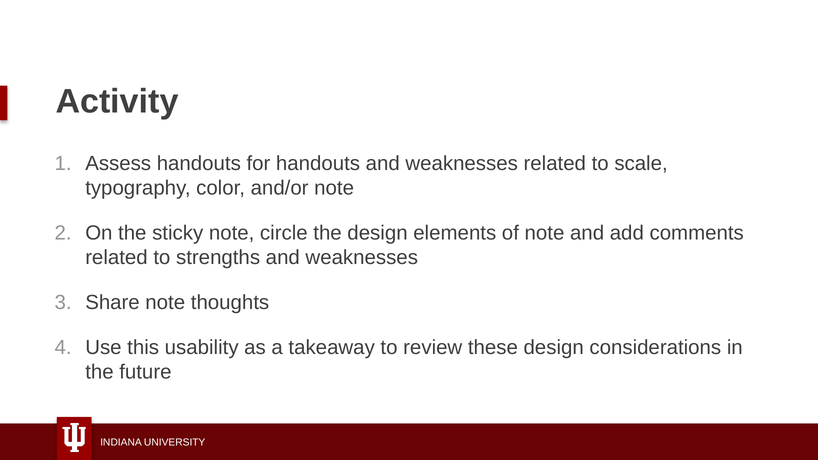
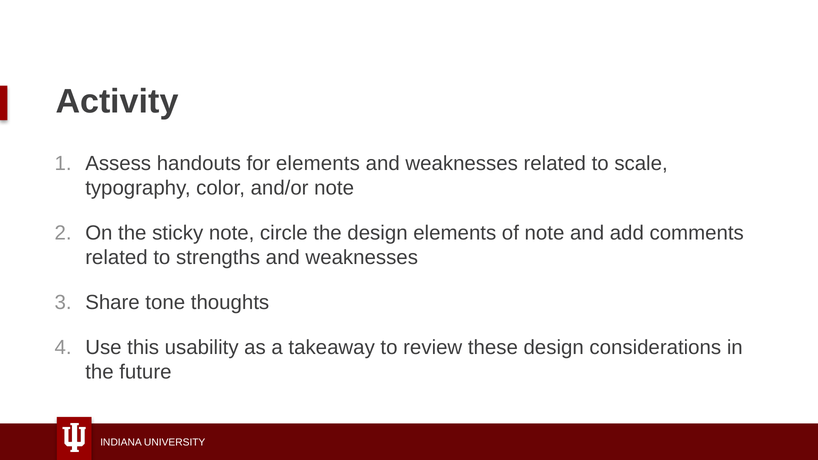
for handouts: handouts -> elements (318, 164)
Share note: note -> tone (165, 303)
